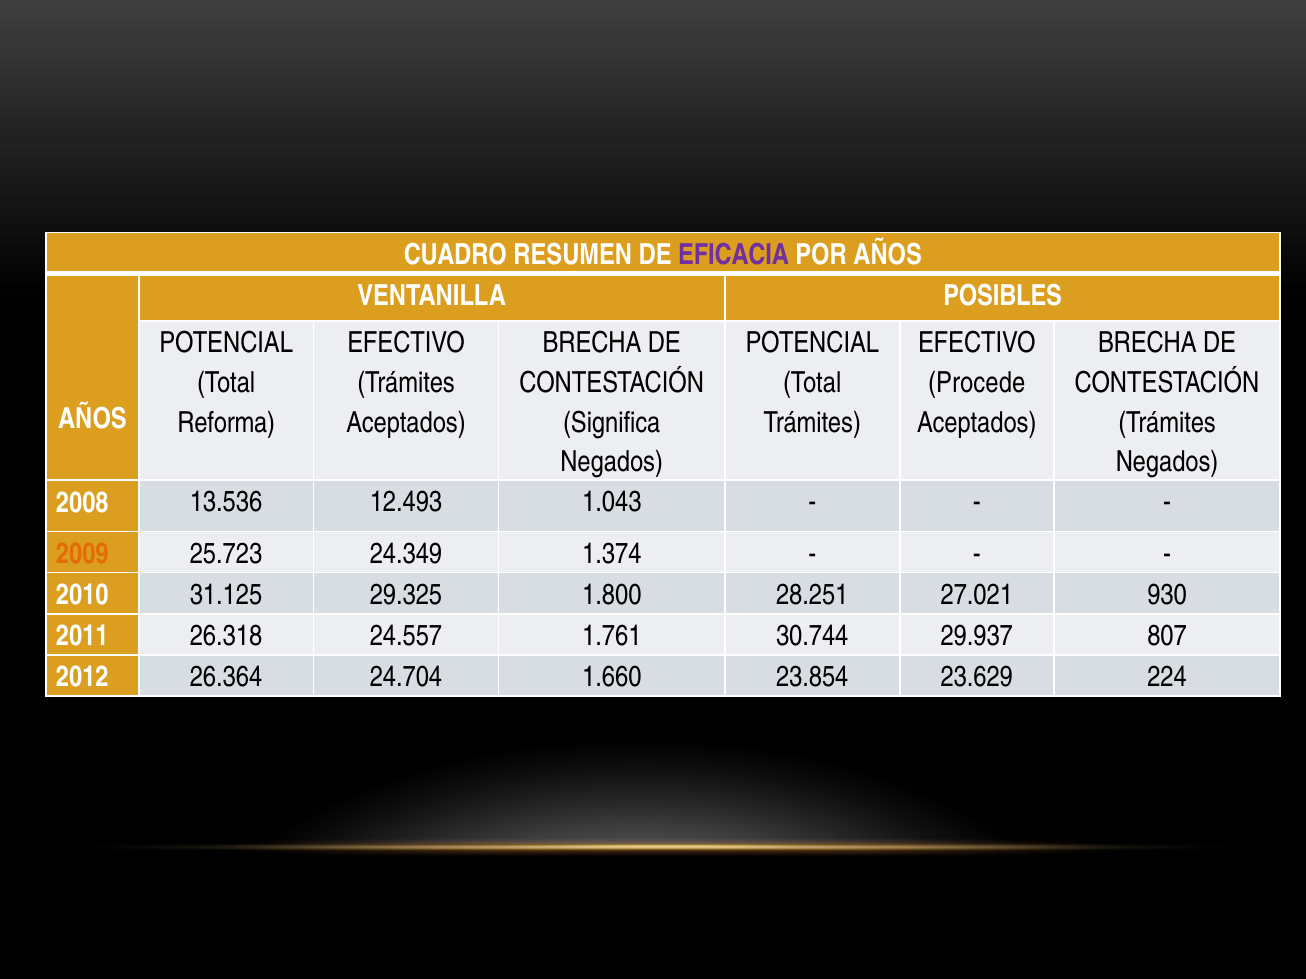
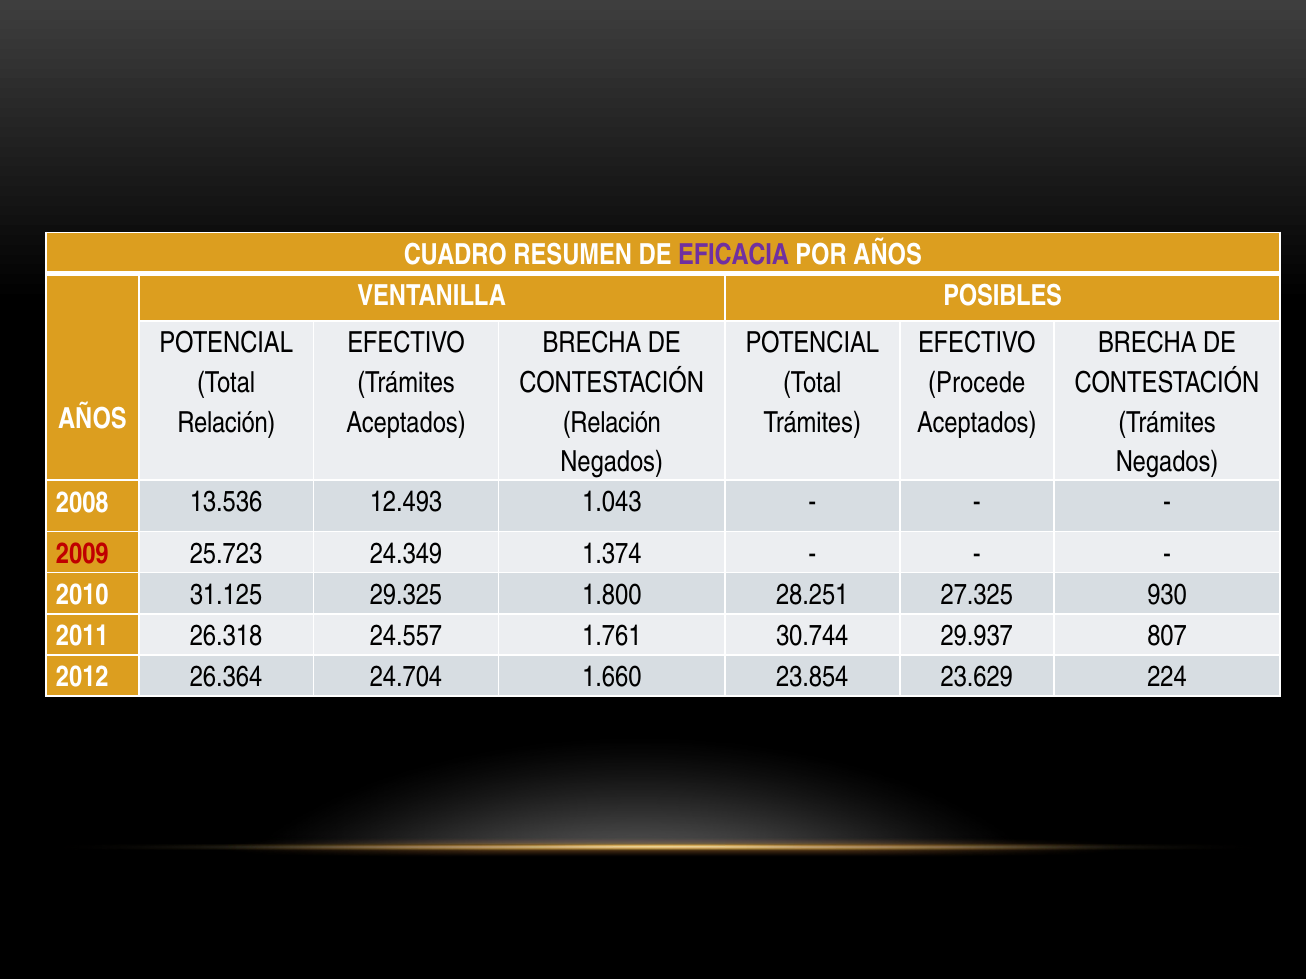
Reforma: Reforma -> Relación (226, 423)
Significa: Significa -> Relación (612, 423)
2009 colour: orange -> red (82, 554)
27.021: 27.021 -> 27.325 (977, 595)
